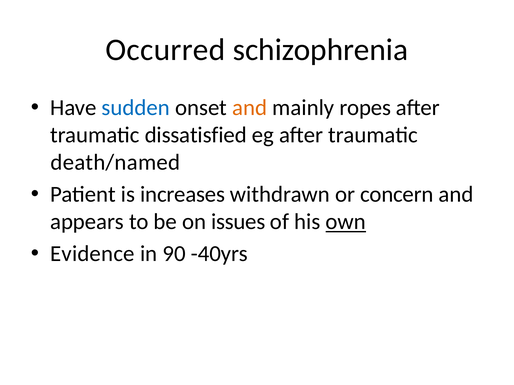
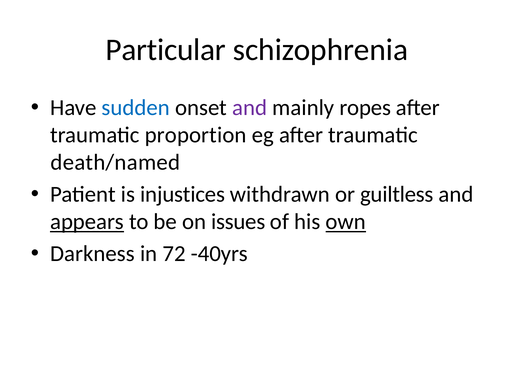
Occurred: Occurred -> Particular (166, 50)
and colour: orange -> purple (250, 108)
dissatisfied: dissatisfied -> proportion (196, 135)
increases: increases -> injustices (183, 195)
concern: concern -> guiltless (397, 195)
appears underline: none -> present (87, 222)
Evidence: Evidence -> Darkness (92, 254)
90: 90 -> 72 (174, 254)
